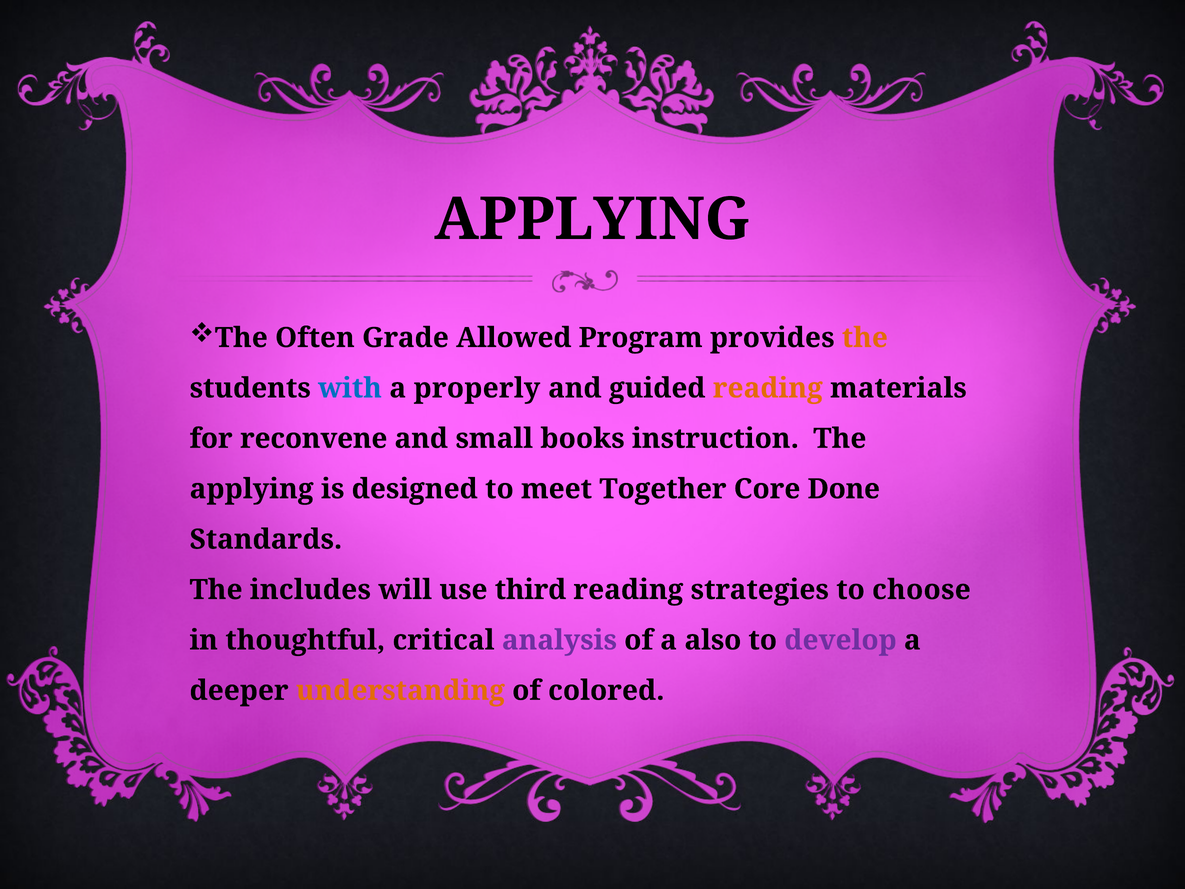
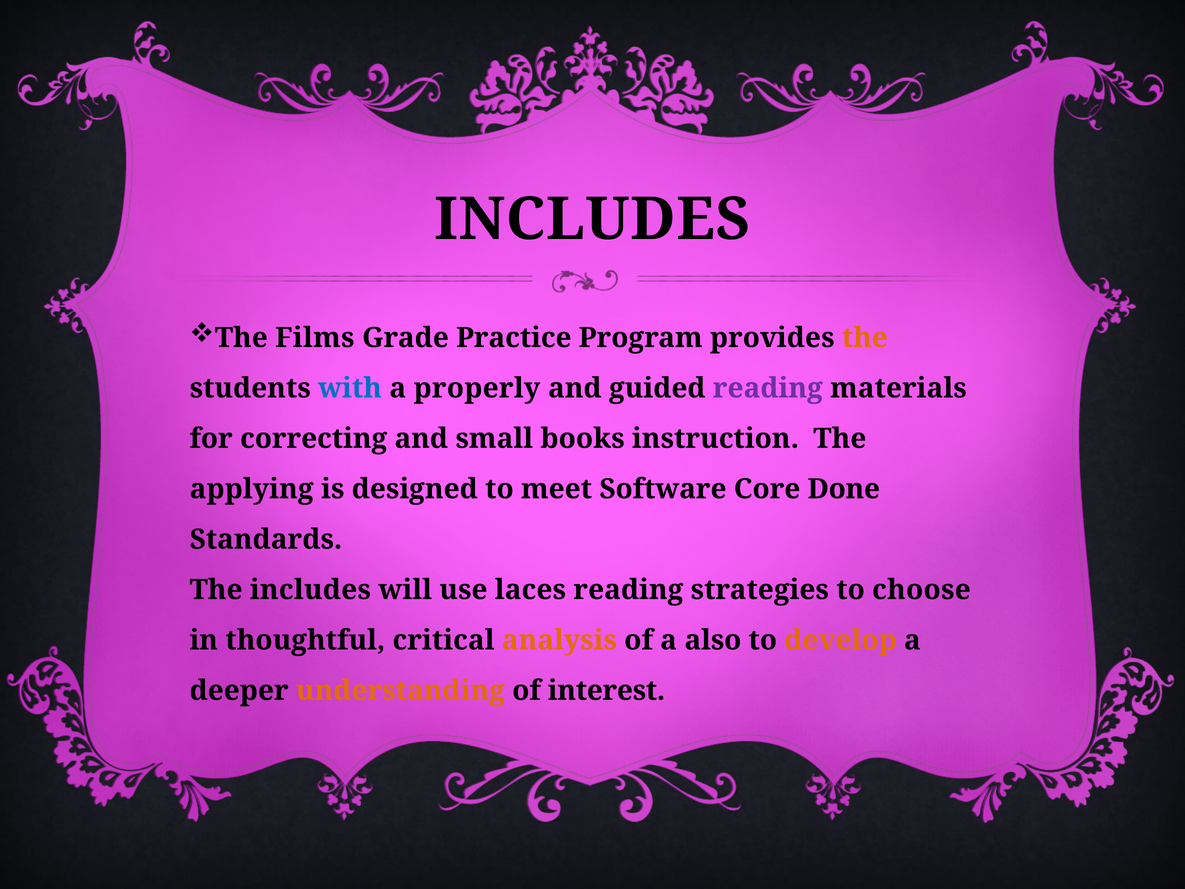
APPLYING: APPLYING -> INCLUDES (592, 219)
Often: Often -> Films (315, 338)
Allowed: Allowed -> Practice (514, 338)
reading colour: orange -> purple (768, 388)
reconvene: reconvene -> correcting (314, 438)
Together: Together -> Software (663, 489)
third: third -> laces (530, 590)
analysis colour: purple -> orange (559, 640)
develop colour: purple -> orange (841, 640)
colored: colored -> interest (606, 690)
